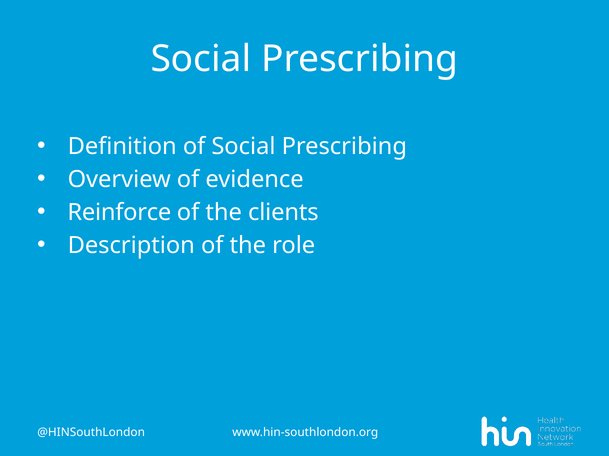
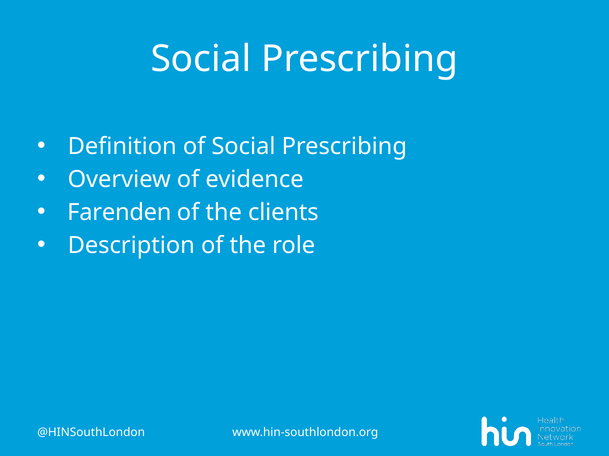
Reinforce: Reinforce -> Farenden (119, 213)
